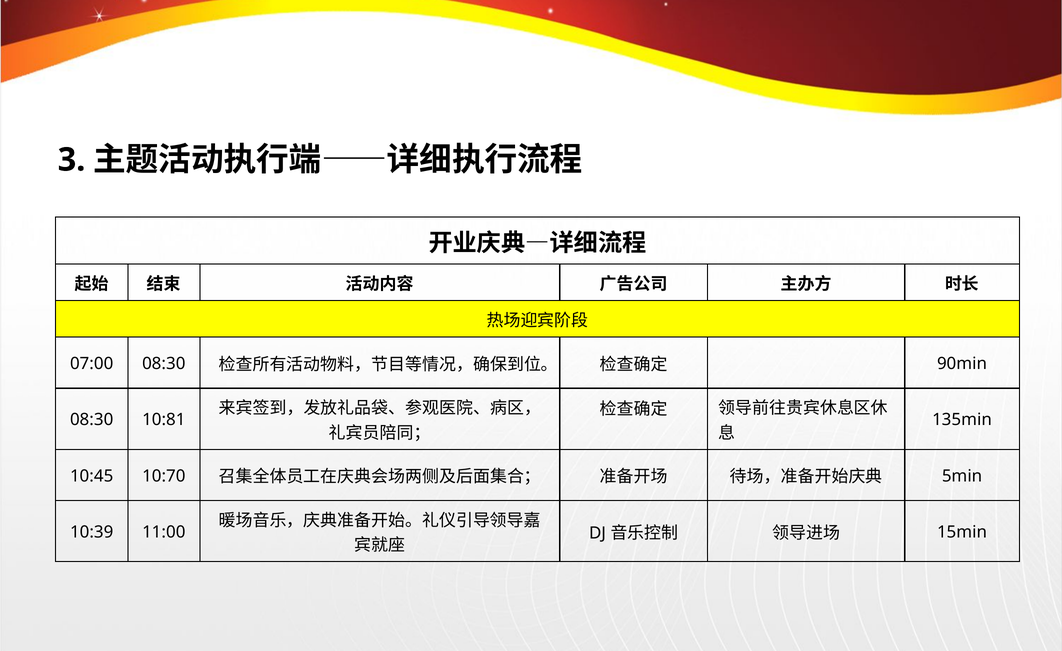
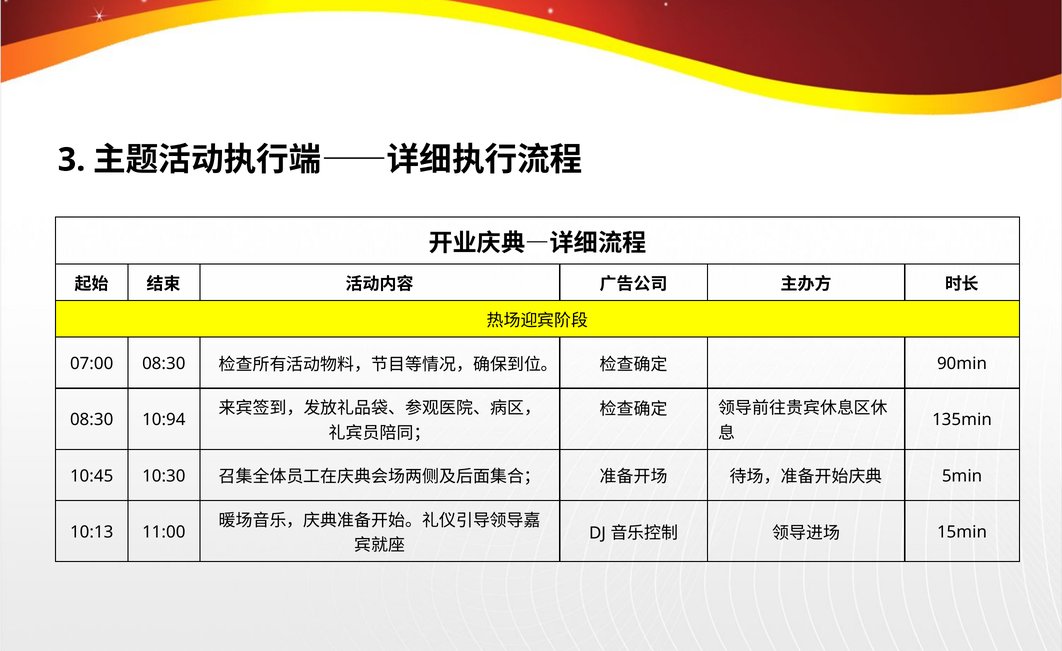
10:81: 10:81 -> 10:94 (164, 420)
10:70: 10:70 -> 10:30 (164, 476)
10:39: 10:39 -> 10:13 (92, 532)
